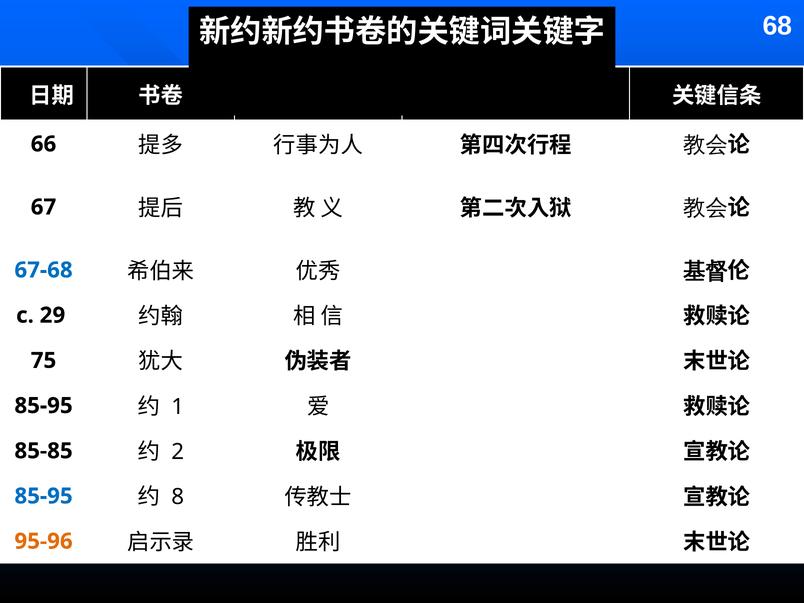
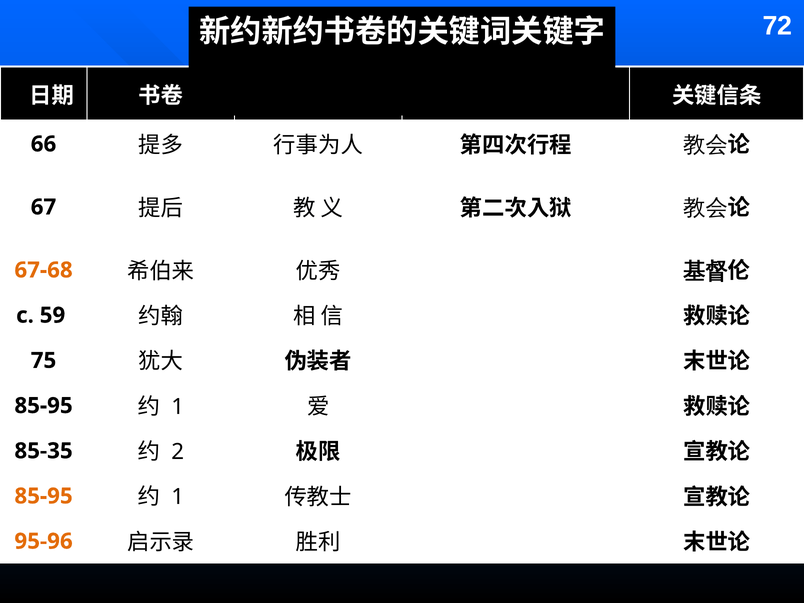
68: 68 -> 72 (777, 26)
67-68 colour: blue -> orange (44, 270)
29: 29 -> 59 (52, 315)
85-85: 85-85 -> 85-35 (44, 451)
85-95 colour: blue -> orange (44, 496)
8: 8 -> 1 (178, 497)
